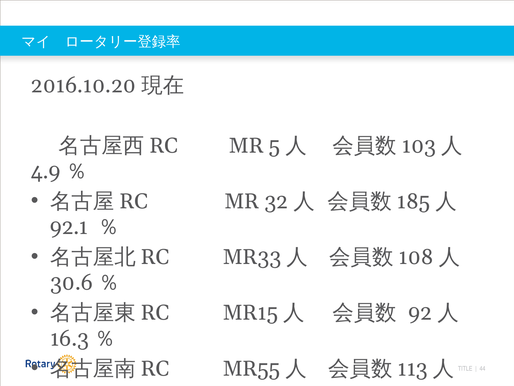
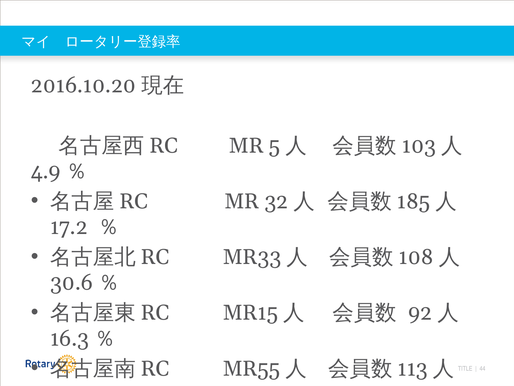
92.1: 92.1 -> 17.2 (69, 227)
